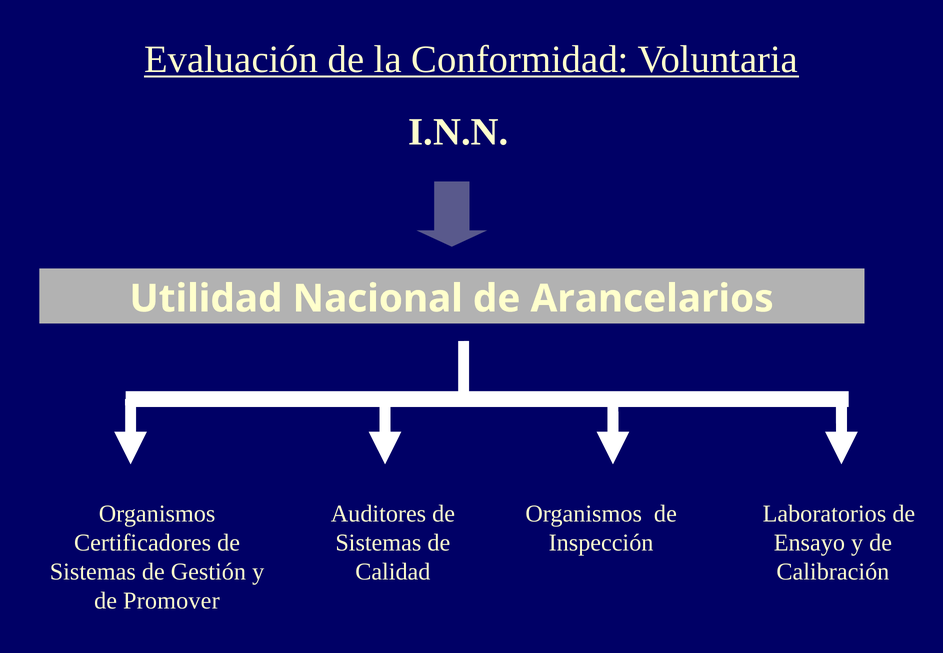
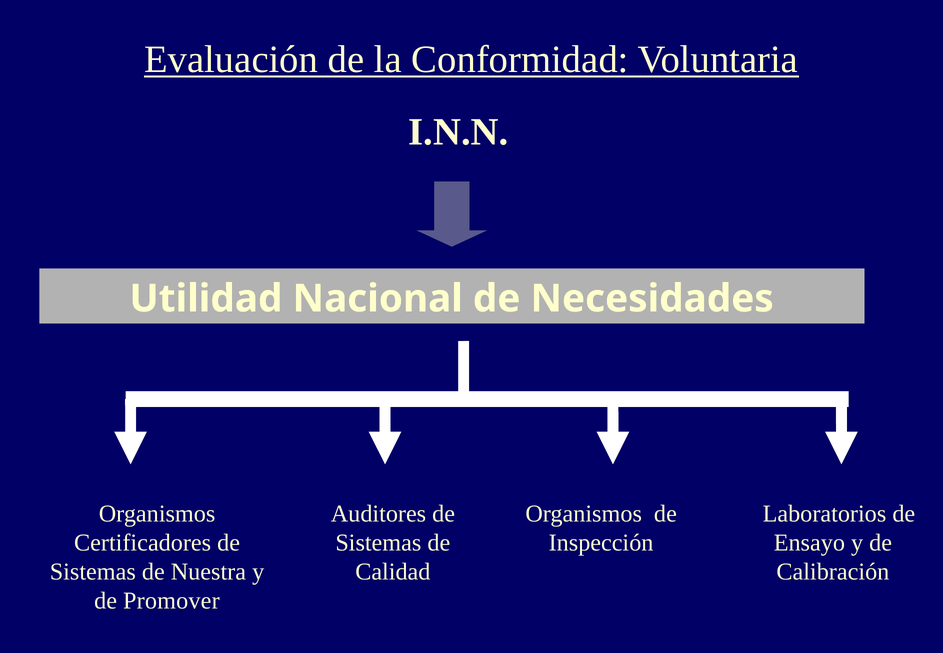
Arancelarios: Arancelarios -> Necesidades (652, 299)
Gestión: Gestión -> Nuestra (208, 572)
